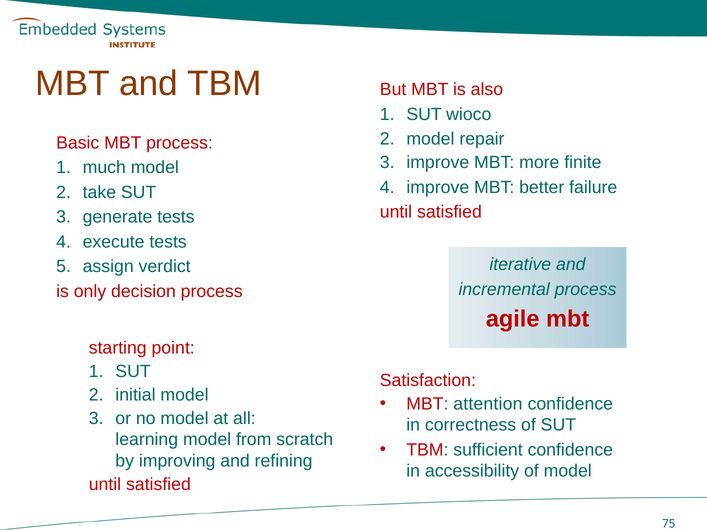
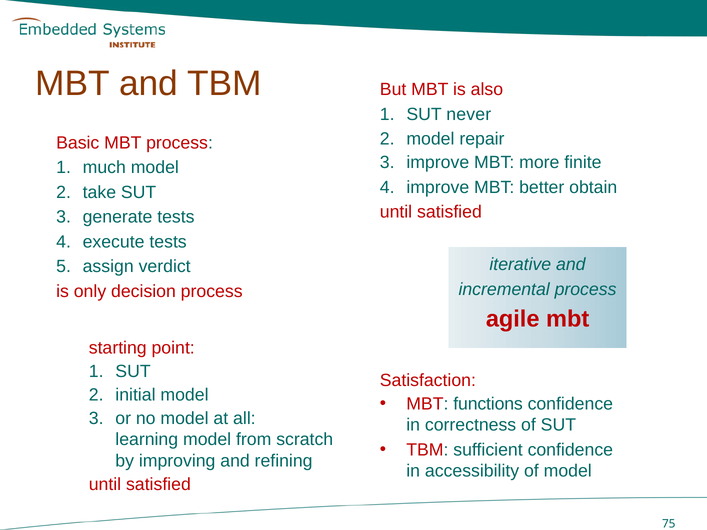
wioco: wioco -> never (469, 114)
failure: failure -> obtain (593, 187)
attention: attention -> functions (488, 404)
